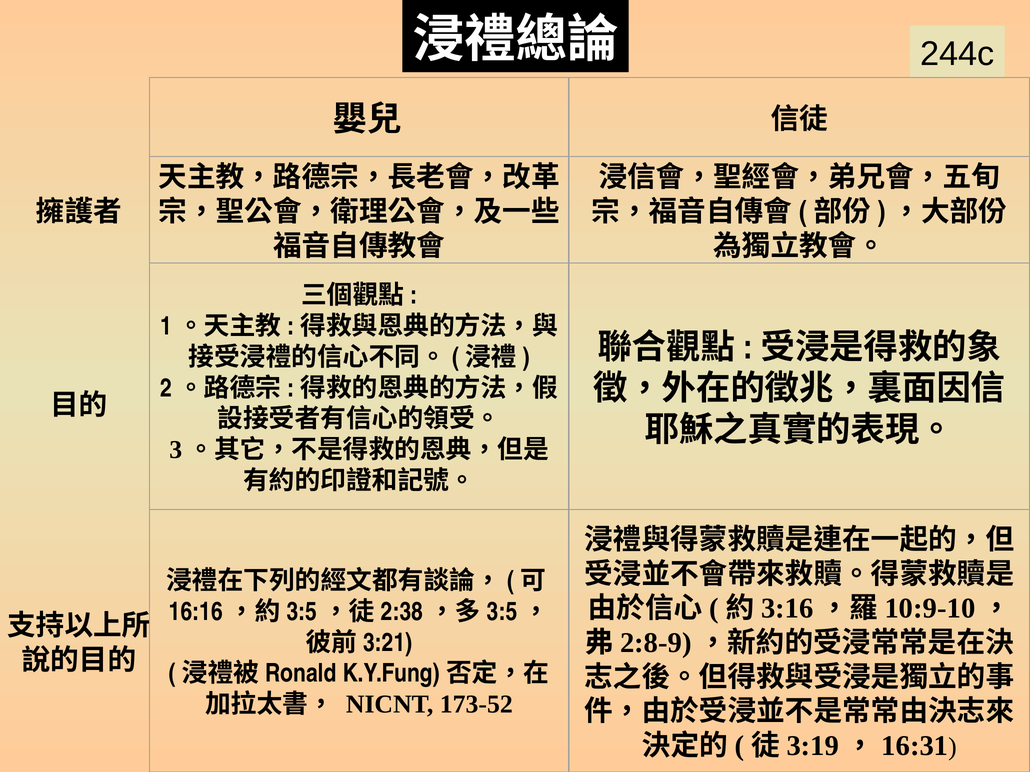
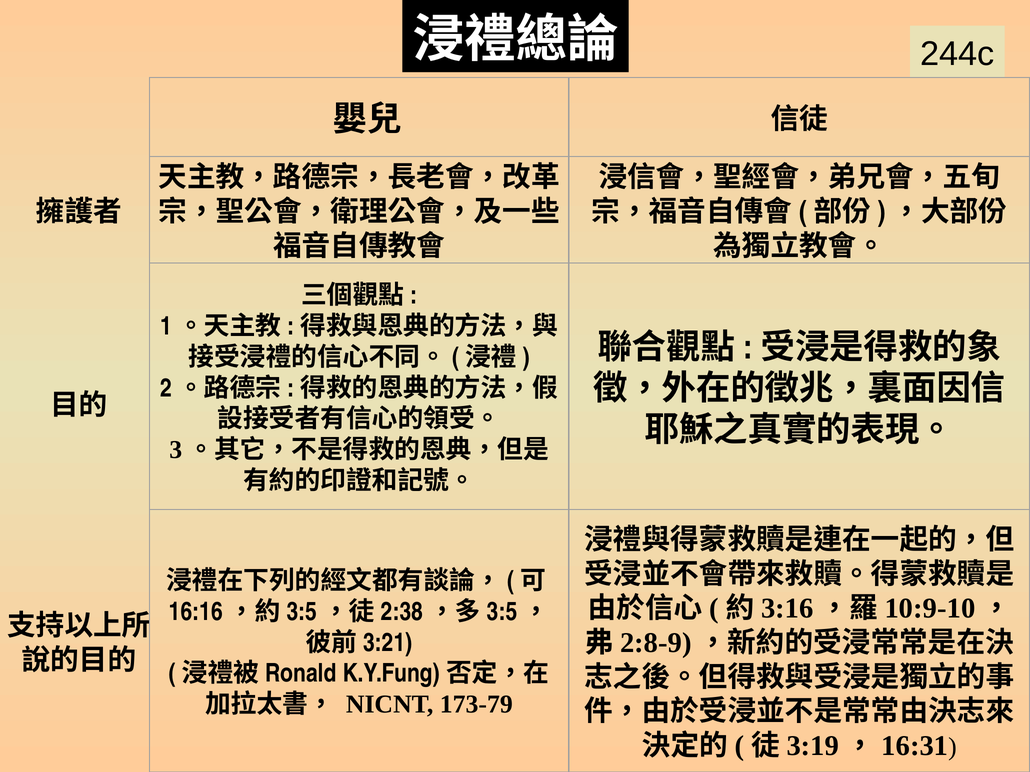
173-52: 173-52 -> 173-79 (476, 705)
